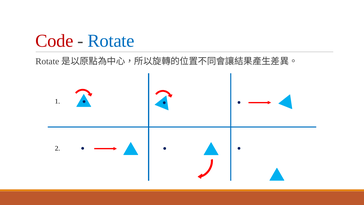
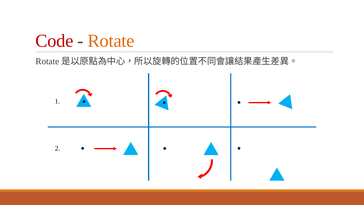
Rotate colour: blue -> orange (111, 41)
